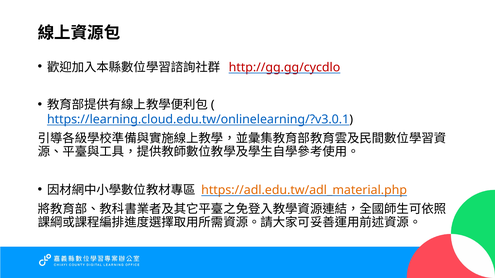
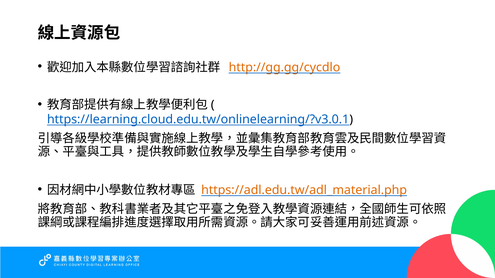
http://gg.gg/cycdlo colour: red -> orange (284, 67)
